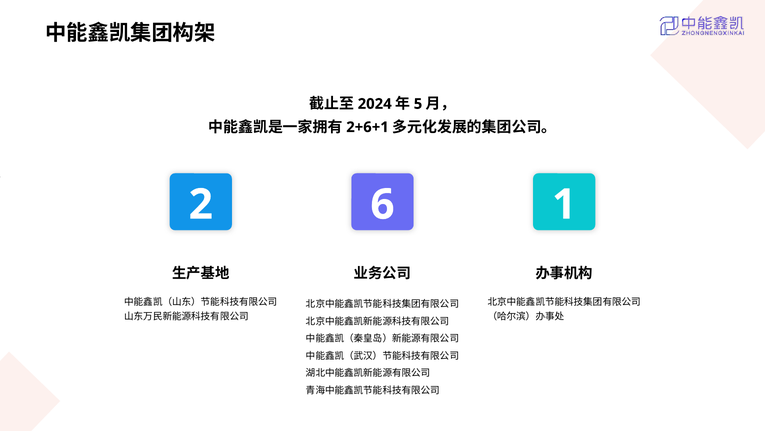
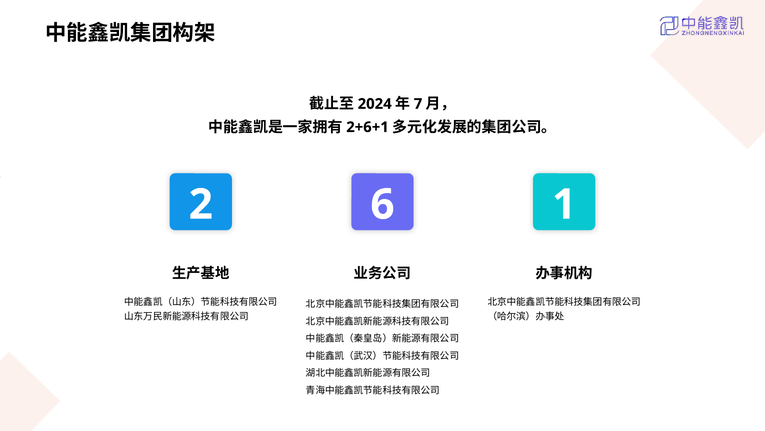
5: 5 -> 7 (418, 104)
